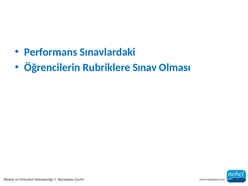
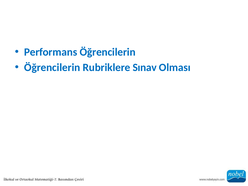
Performans Sınavlardaki: Sınavlardaki -> Öğrencilerin (108, 52)
